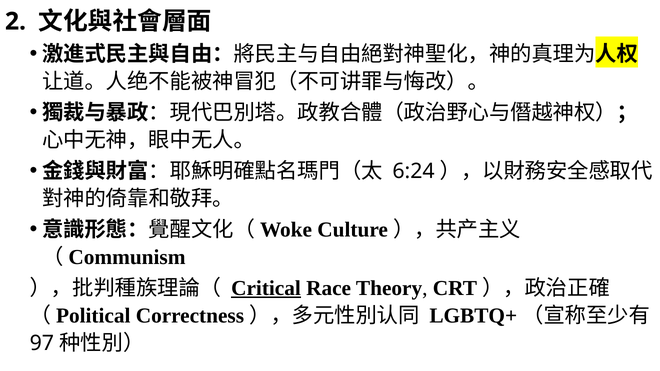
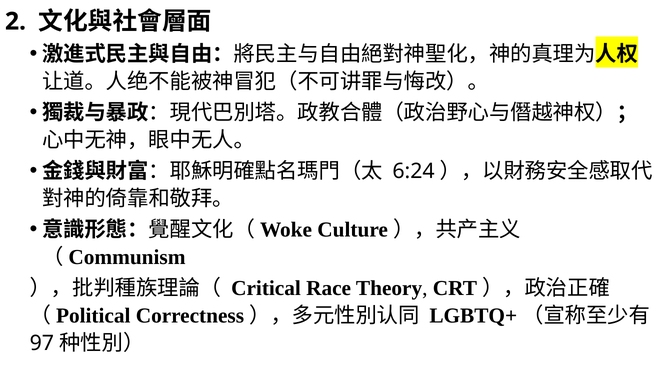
Critical underline: present -> none (266, 288)
